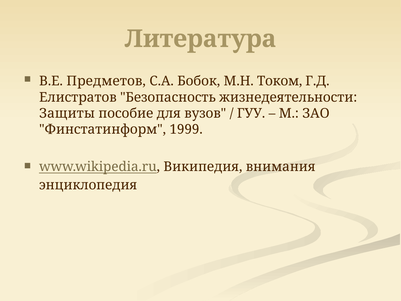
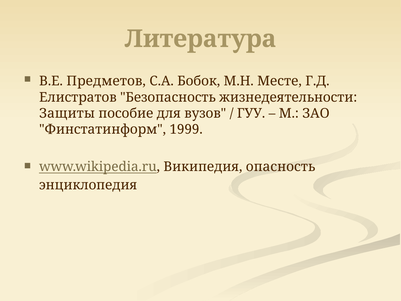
Током: Током -> Месте (280, 81)
внимания: внимания -> опасность (281, 167)
